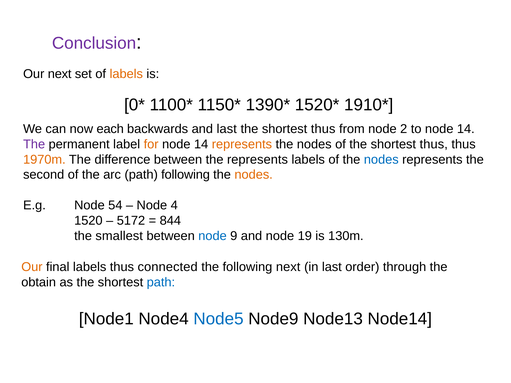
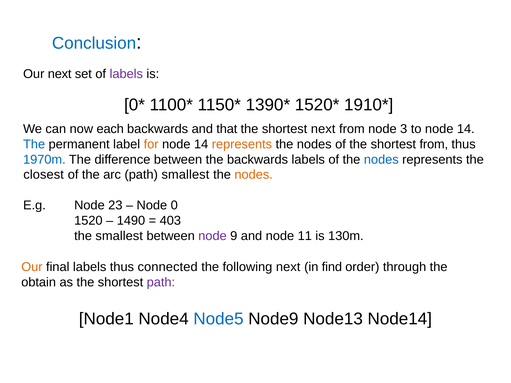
Conclusion colour: purple -> blue (94, 43)
labels colour: orange -> purple (126, 74)
and last: last -> that (227, 129)
thus: thus -> next (323, 129)
2: 2 -> 3 (404, 129)
The colour: purple -> blue (34, 144)
of the shortest thus: thus -> from (434, 144)
1970m colour: orange -> blue (44, 160)
the represents: represents -> backwards (258, 160)
second: second -> closest (44, 175)
path following: following -> smallest (185, 175)
54: 54 -> 23 (115, 206)
4: 4 -> 0 (174, 206)
5172: 5172 -> 1490 (131, 221)
844: 844 -> 403 (170, 221)
node colour: blue -> purple (213, 236)
19: 19 -> 11 (305, 236)
in last: last -> find (332, 267)
path colour: blue -> purple (161, 282)
